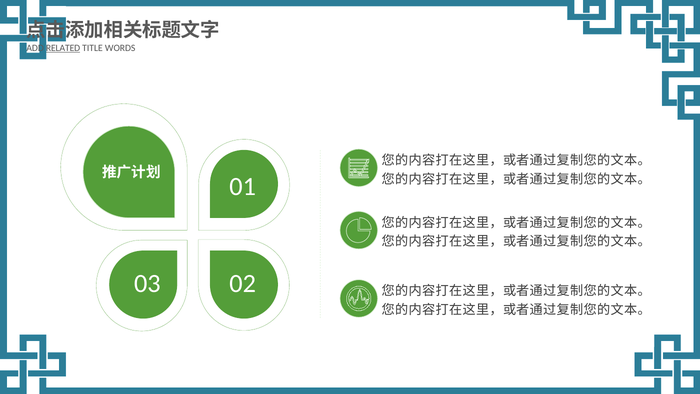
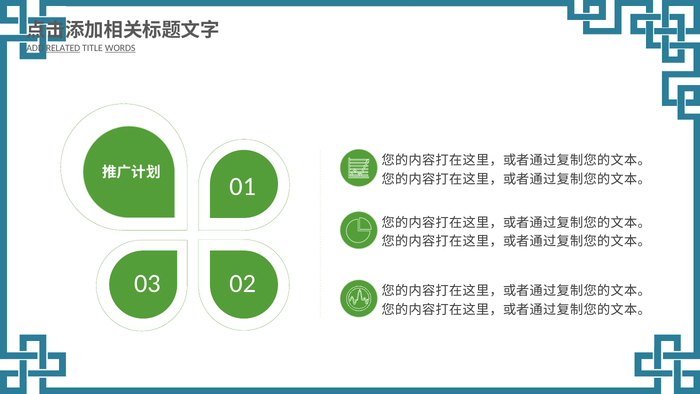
WORDS underline: none -> present (120, 48)
